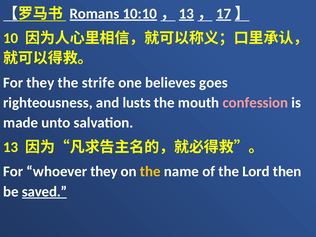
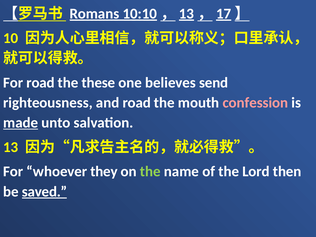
For they: they -> road (40, 83)
strife: strife -> these (98, 83)
goes: goes -> send (214, 83)
and lusts: lusts -> road (137, 103)
made underline: none -> present (21, 123)
the colour: yellow -> light green (150, 172)
